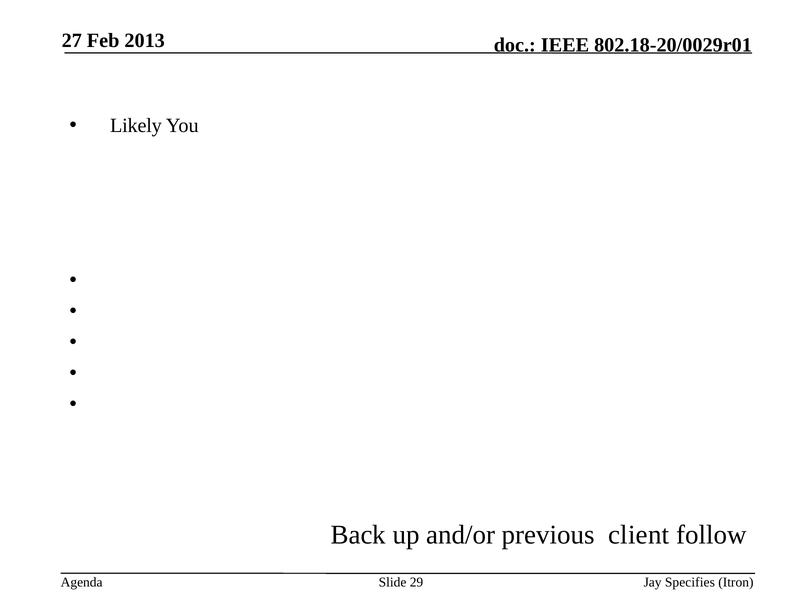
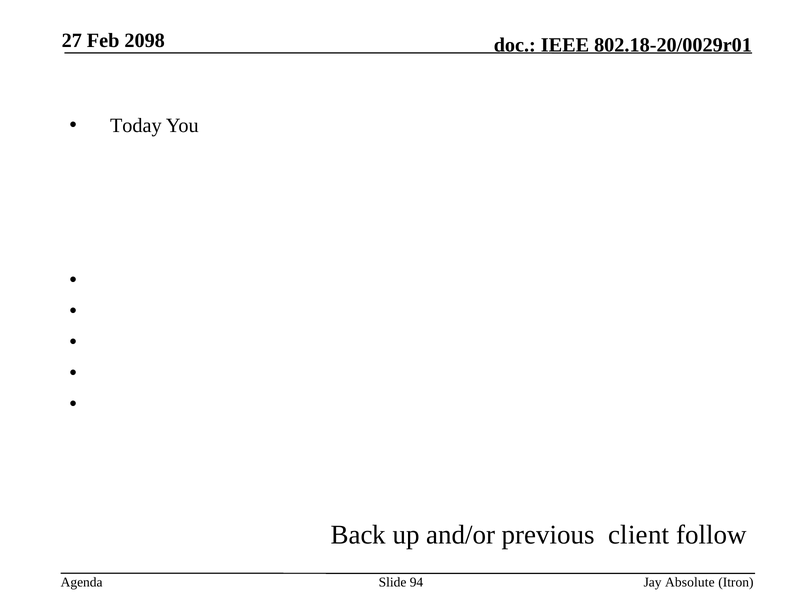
2013: 2013 -> 2098 (145, 40)
Likely: Likely -> Today (136, 125)
29: 29 -> 94 (416, 582)
Specifies: Specifies -> Absolute (690, 582)
